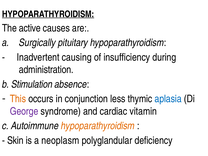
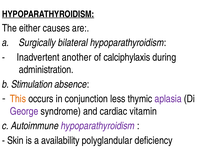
active: active -> either (30, 28)
pituitary: pituitary -> bilateral (73, 43)
causing: causing -> another (77, 57)
insufficiency: insufficiency -> calciphylaxis (127, 57)
aplasia colour: blue -> purple (168, 99)
hypoparathyroidism colour: orange -> purple (98, 126)
neoplasm: neoplasm -> availability (60, 140)
